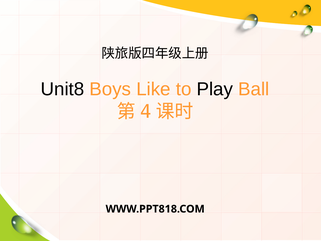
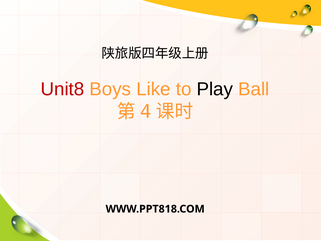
Unit8 colour: black -> red (62, 89)
